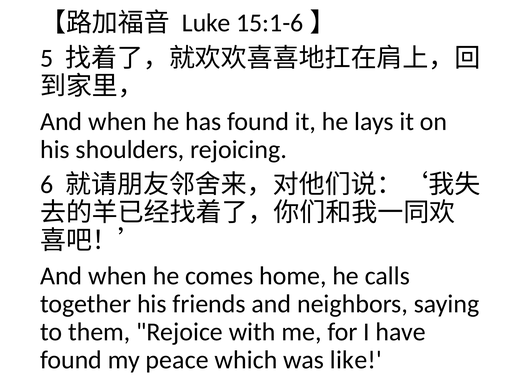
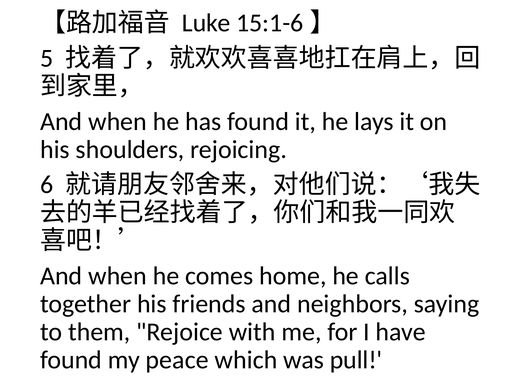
like: like -> pull (356, 360)
